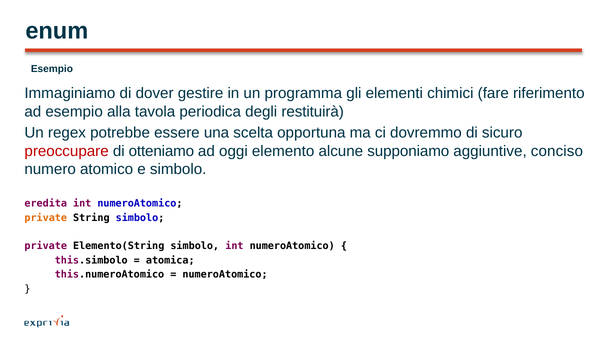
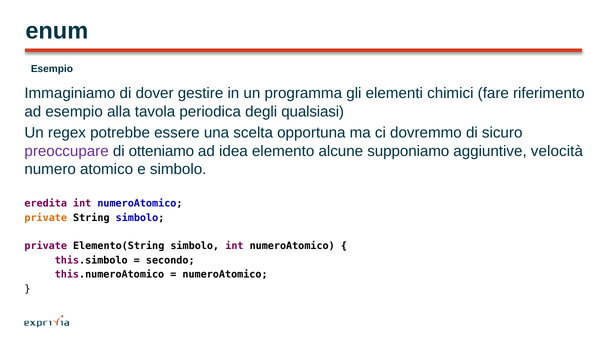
restituirà: restituirà -> qualsiasi (313, 111)
preoccupare colour: red -> purple (67, 151)
oggi: oggi -> idea (233, 151)
conciso: conciso -> velocità (557, 151)
atomica: atomica -> secondo (170, 260)
